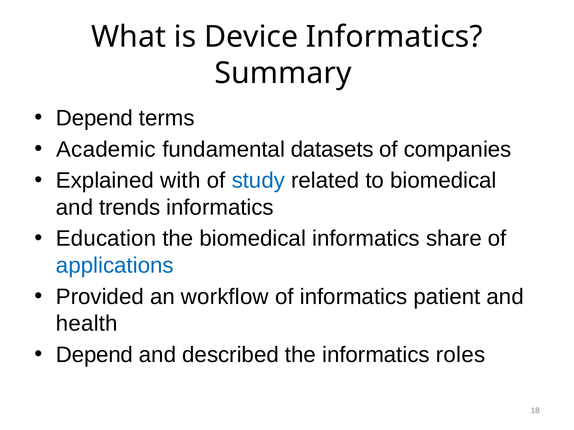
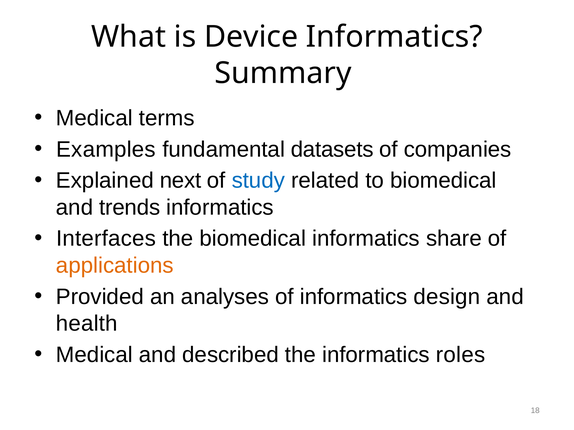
Depend: Depend -> Medical (94, 118)
Academic: Academic -> Examples (106, 150)
with: with -> next (180, 181)
Education: Education -> Interfaces (106, 239)
applications colour: blue -> orange (115, 266)
workflow: workflow -> analyses (225, 297)
patient: patient -> design (447, 297)
Depend: Depend -> Medical (94, 355)
